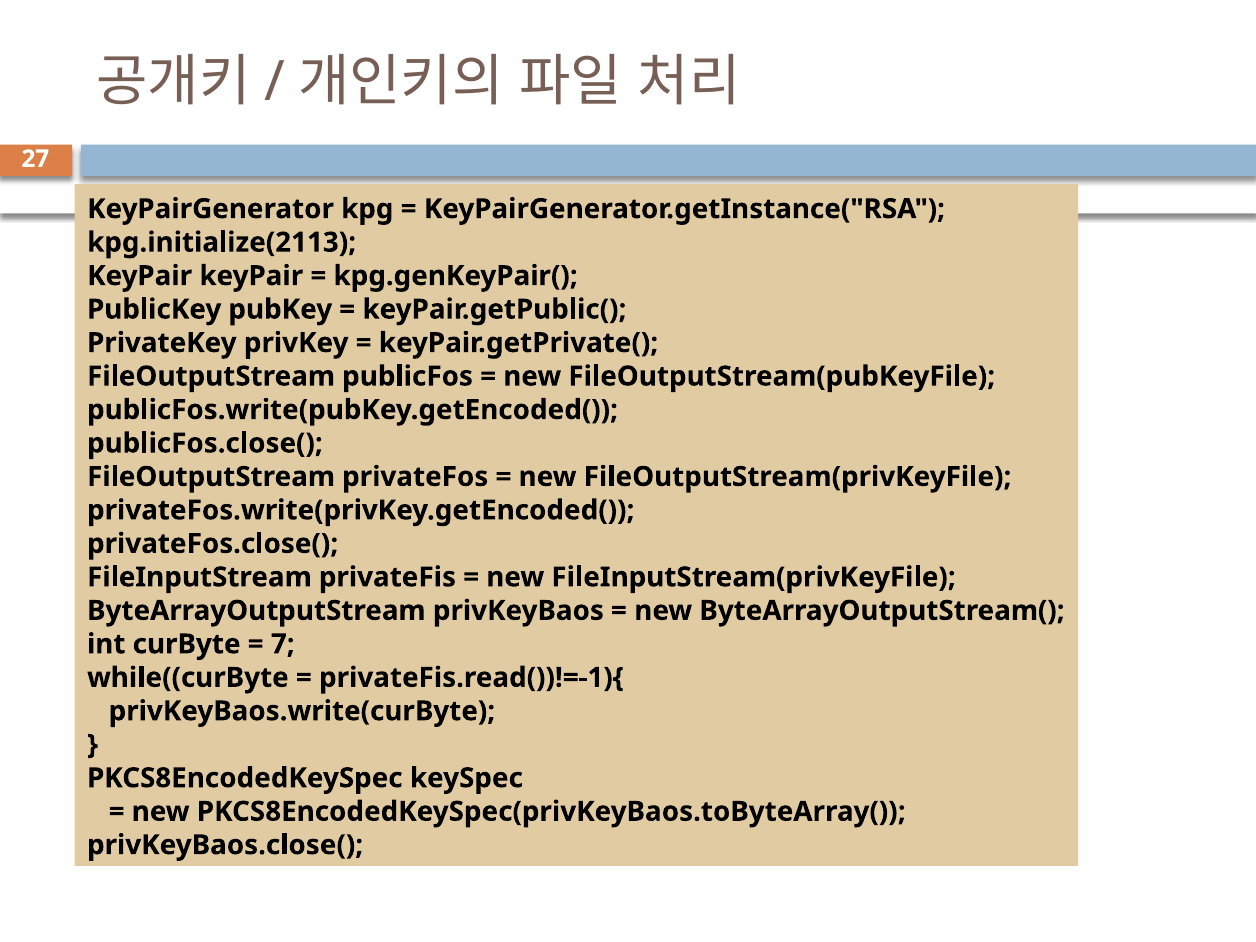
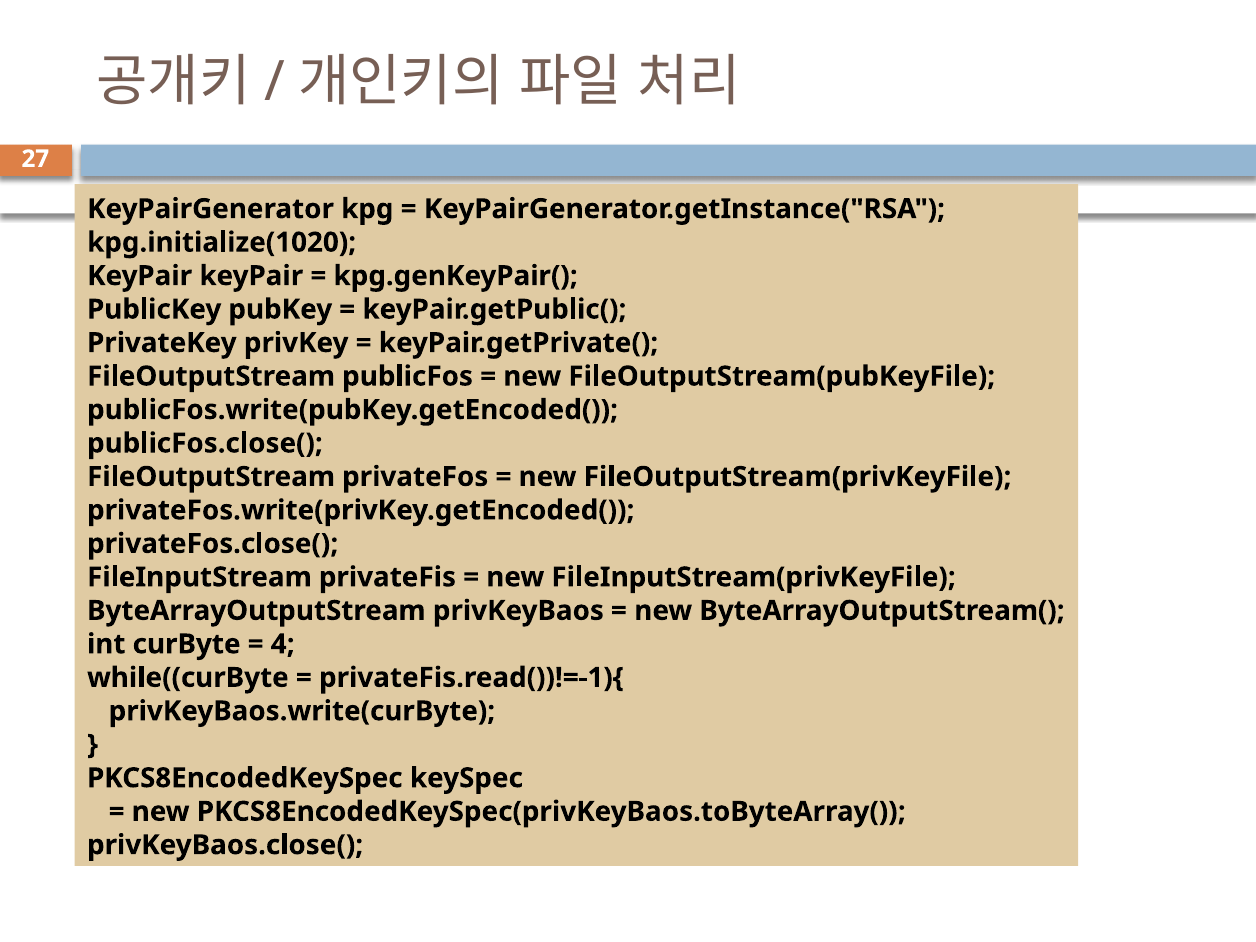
kpg.initialize(2113: kpg.initialize(2113 -> kpg.initialize(1020 (222, 242)
7: 7 -> 4 (283, 644)
